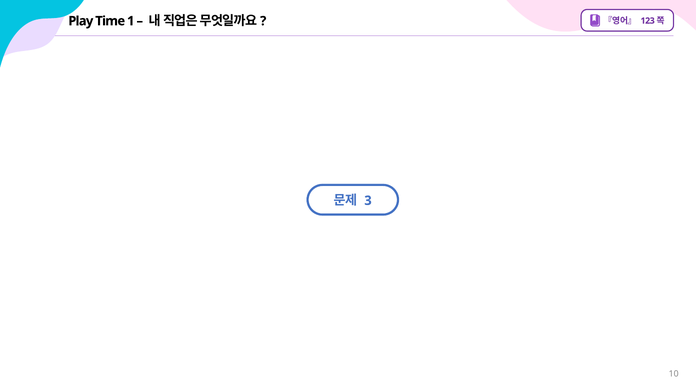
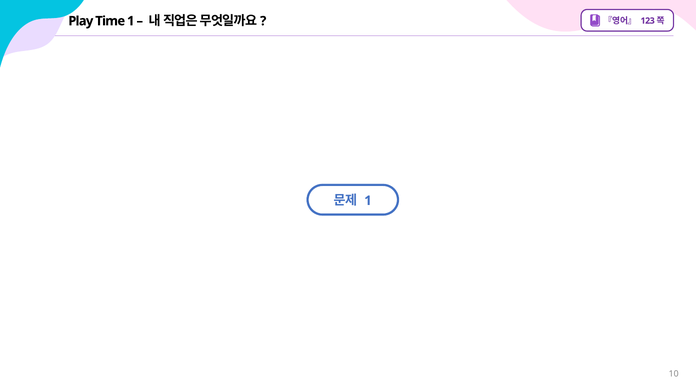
3: 3 -> 1 (368, 200)
